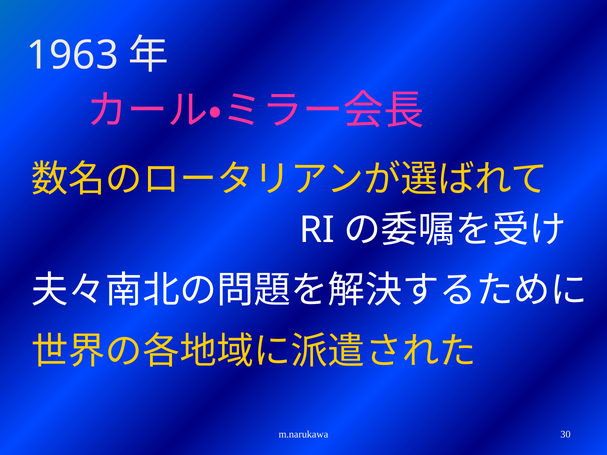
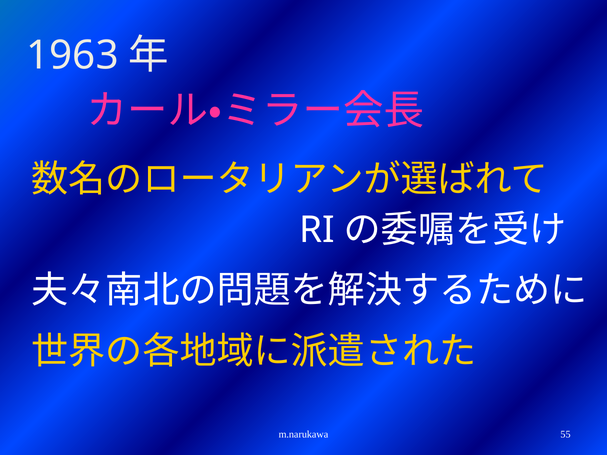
30: 30 -> 55 (566, 435)
